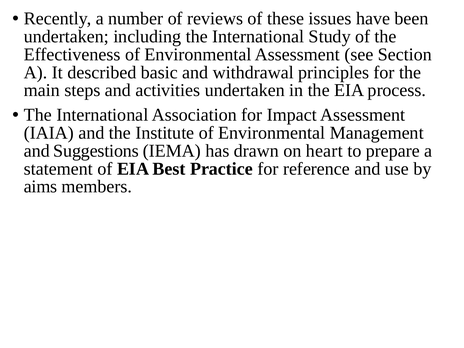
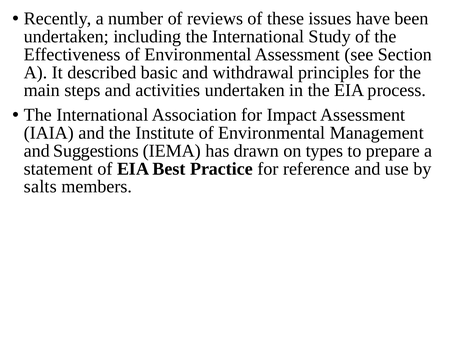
heart: heart -> types (324, 151)
aims: aims -> salts (40, 187)
